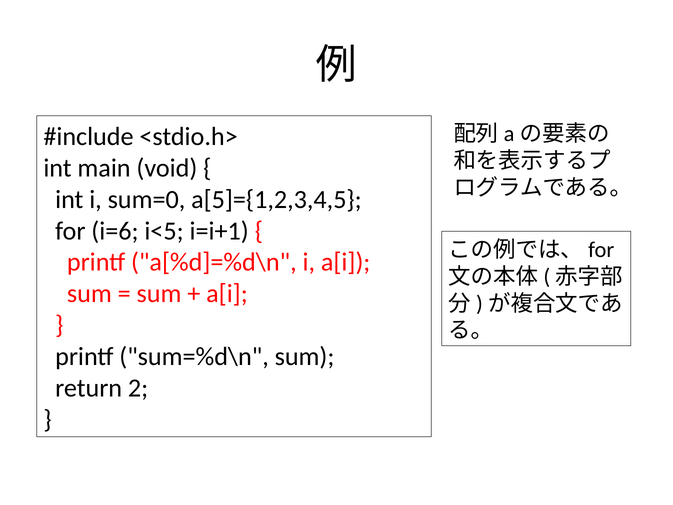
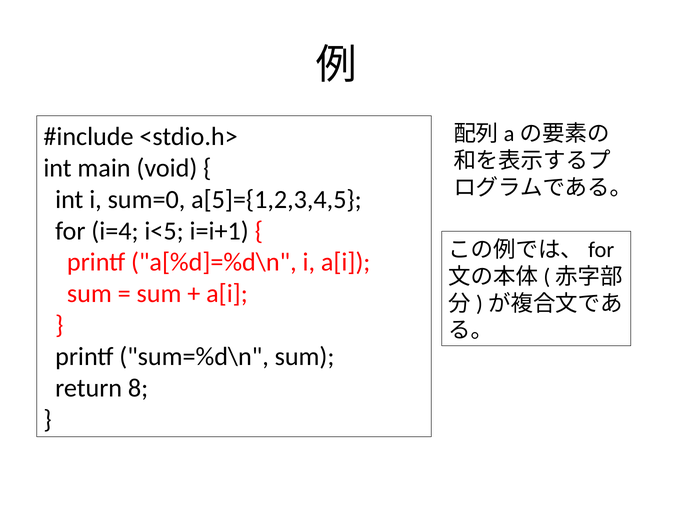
i=6: i=6 -> i=4 (115, 231)
2: 2 -> 8 (138, 388)
